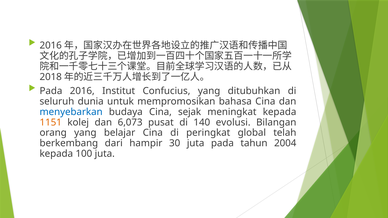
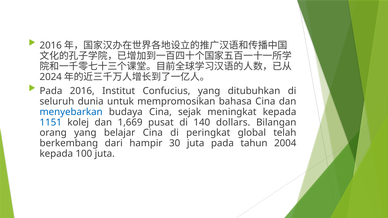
2018: 2018 -> 2024 (51, 77)
1151 colour: orange -> blue (51, 122)
6,073: 6,073 -> 1,669 (130, 122)
evolusi: evolusi -> dollars (233, 122)
